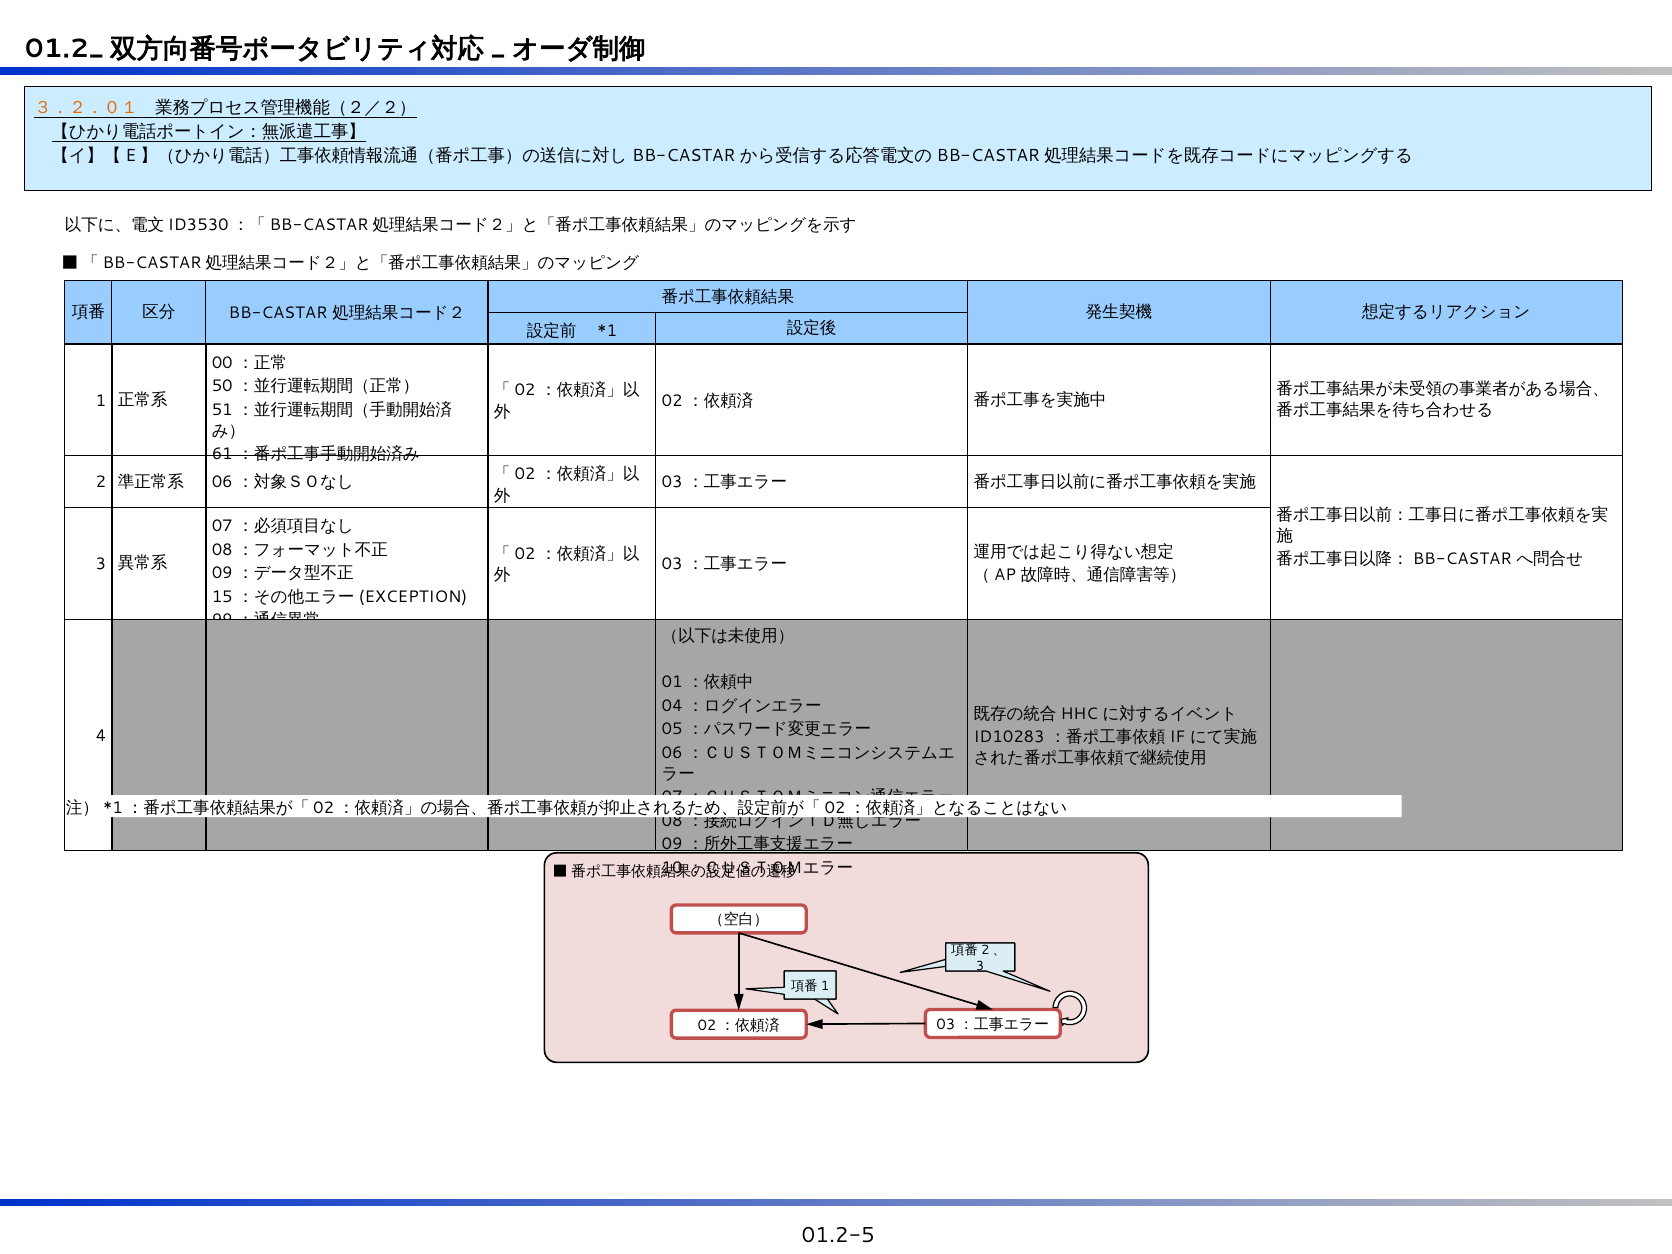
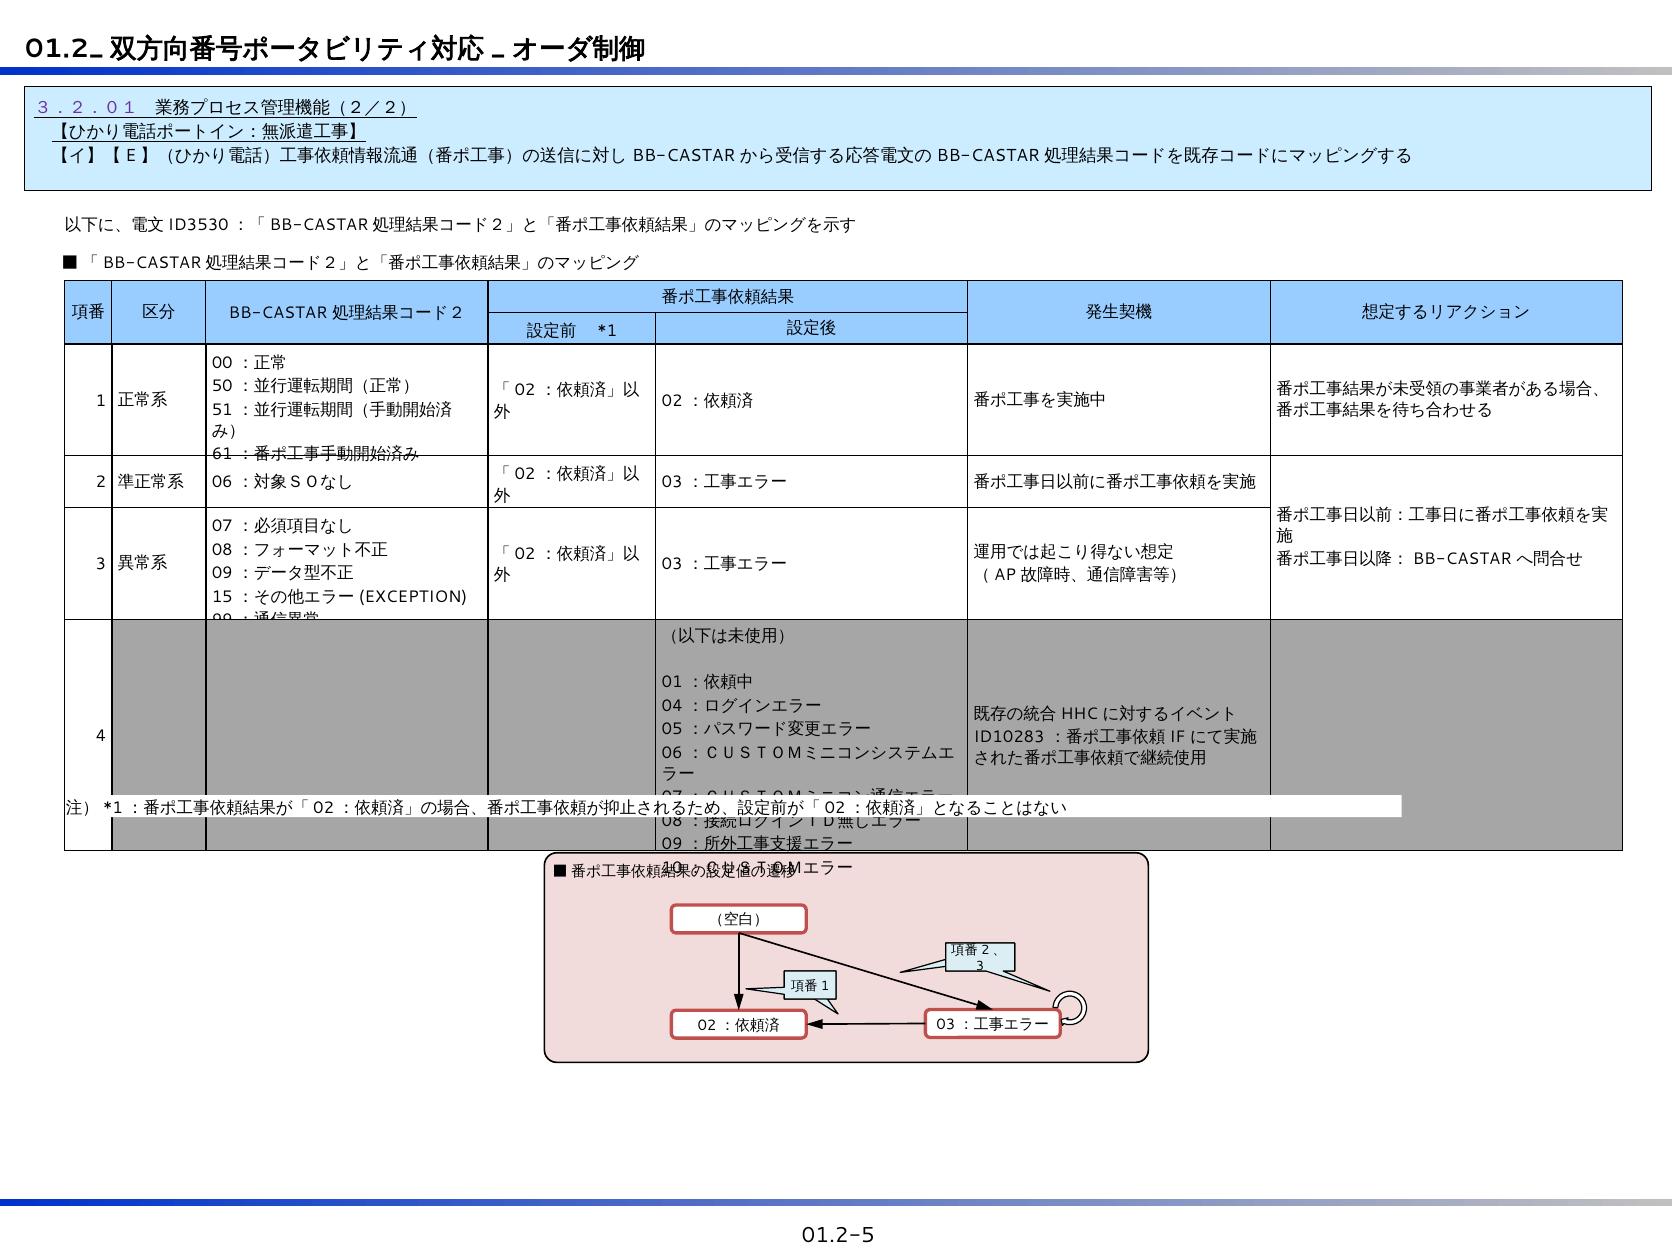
３．２．０１ colour: orange -> purple (86, 107)
